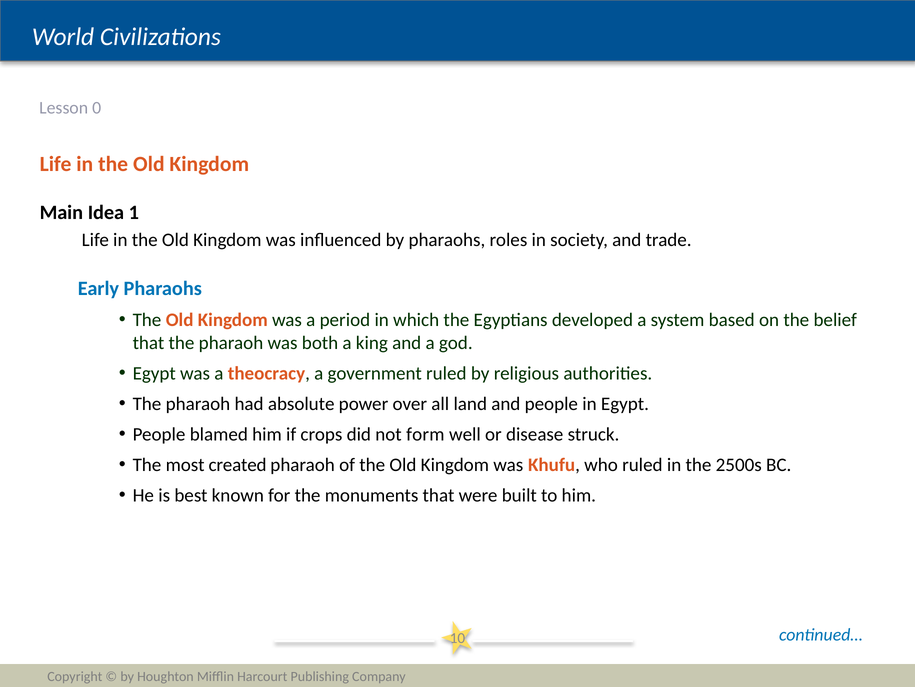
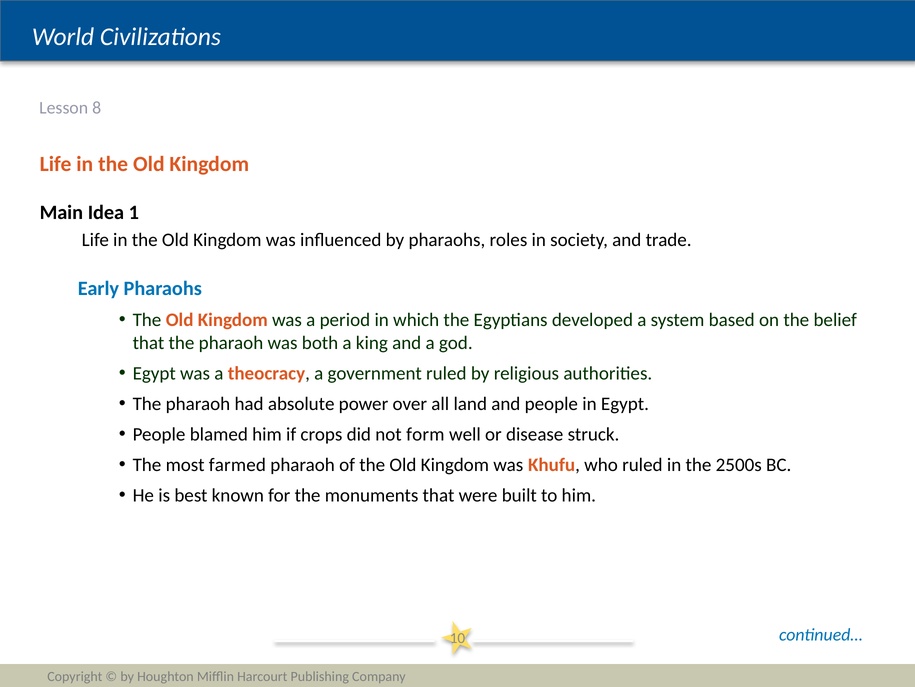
0: 0 -> 8 (97, 108)
created: created -> farmed (237, 465)
